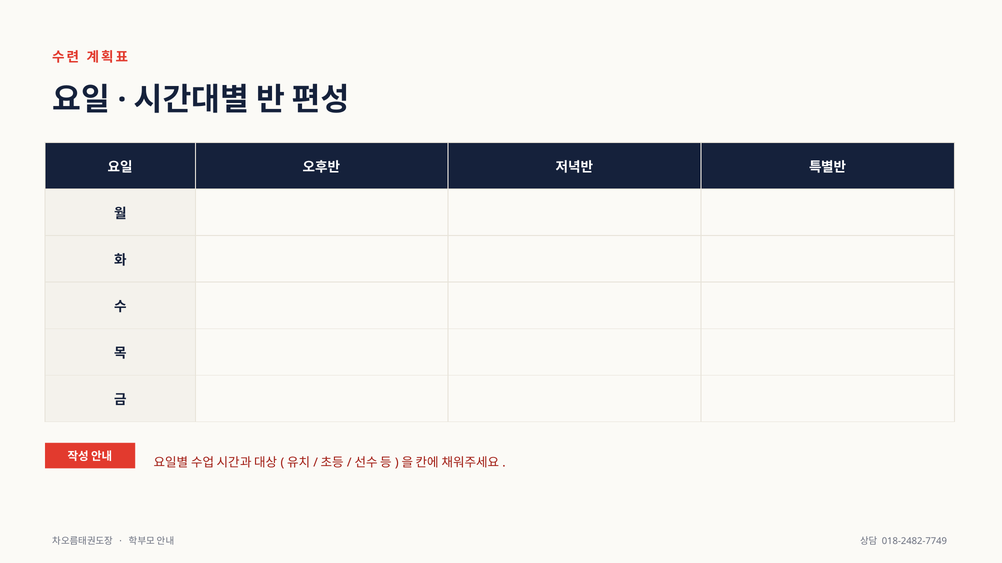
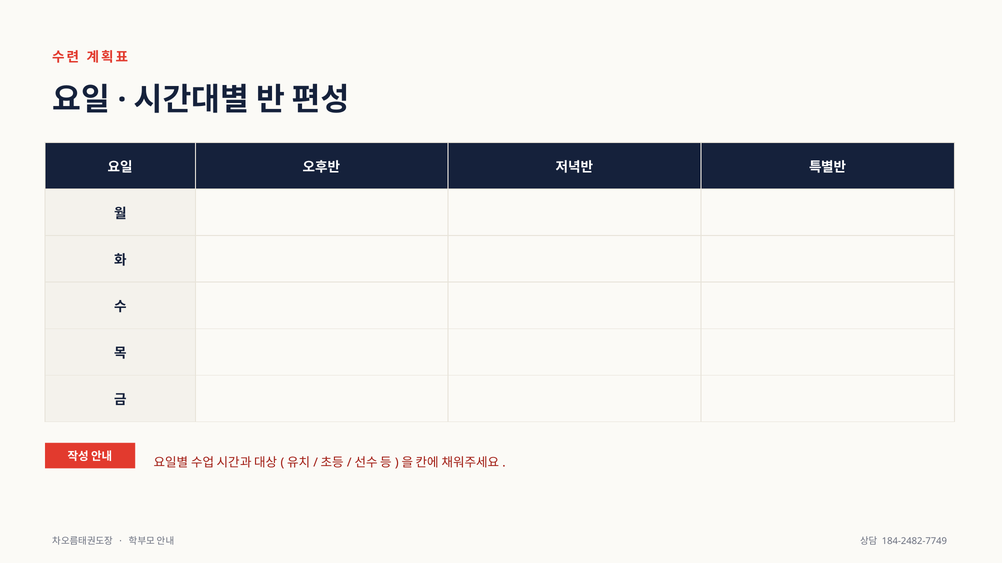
018-2482-7749: 018-2482-7749 -> 184-2482-7749 (914, 542)
